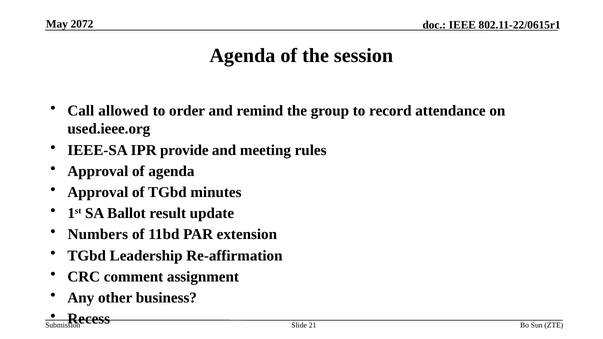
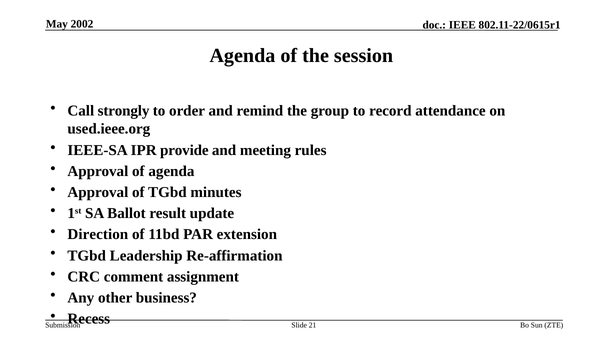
2072: 2072 -> 2002 (82, 24)
allowed: allowed -> strongly (124, 111)
Numbers: Numbers -> Direction (98, 235)
